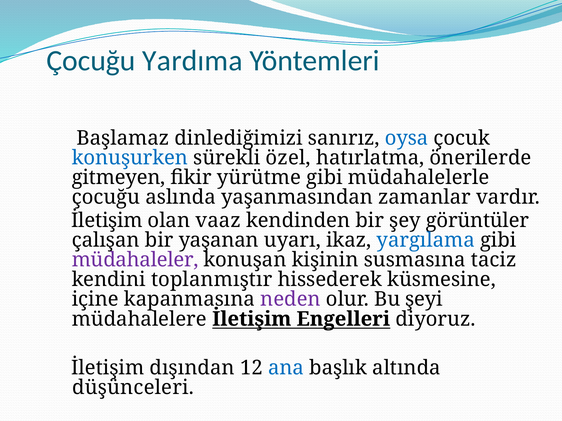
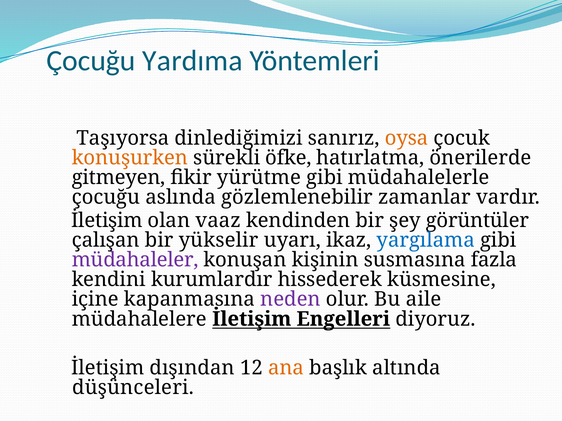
Başlamaz: Başlamaz -> Taşıyorsa (123, 138)
oysa colour: blue -> orange (407, 138)
konuşurken colour: blue -> orange (130, 158)
özel: özel -> öfke (288, 158)
yaşanmasından: yaşanmasından -> gözlemlenebilir (297, 197)
yaşanan: yaşanan -> yükselir (219, 241)
taciz: taciz -> fazla (494, 260)
toplanmıştır: toplanmıştır -> kurumlardır (212, 280)
şeyi: şeyi -> aile (424, 300)
ana colour: blue -> orange (286, 368)
